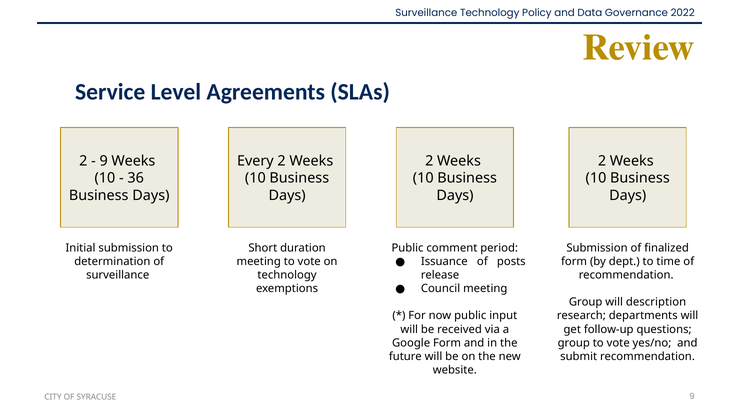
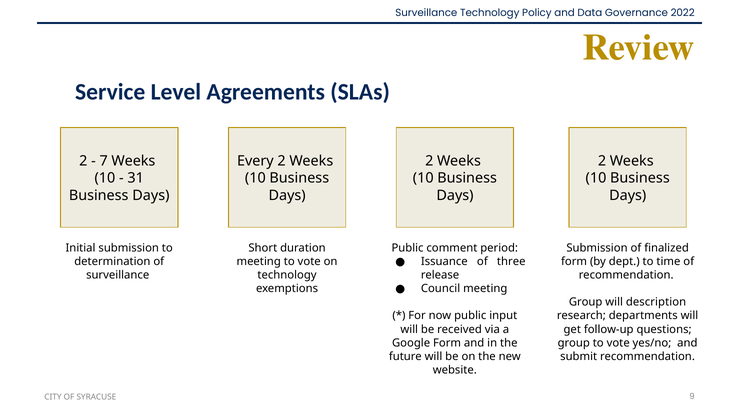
9: 9 -> 7 (104, 161)
36: 36 -> 31 (136, 178)
posts: posts -> three (511, 261)
